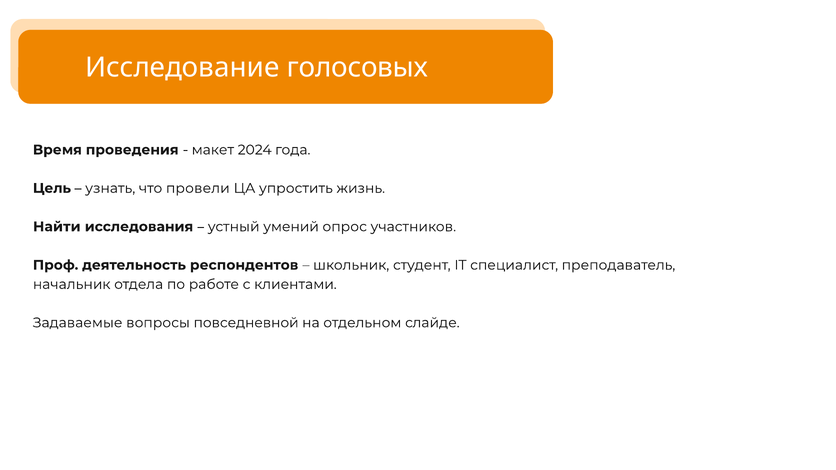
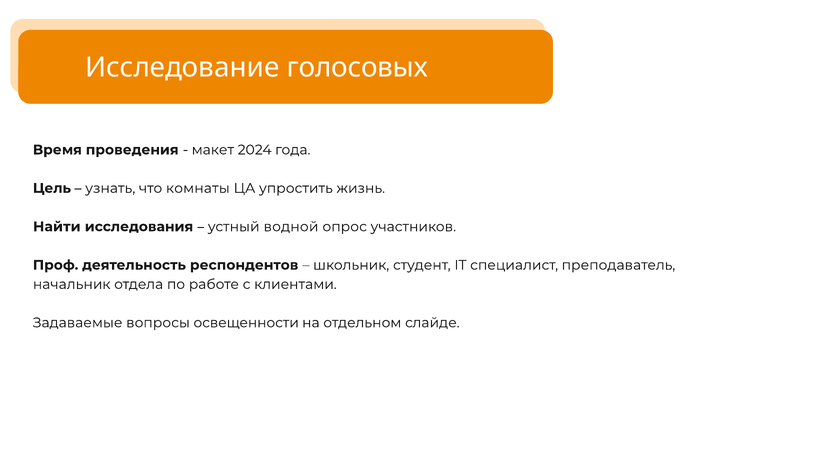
провели: провели -> комнаты (198, 188)
умений: умений -> водной (291, 227)
повседневной: повседневной -> освещенности (246, 323)
